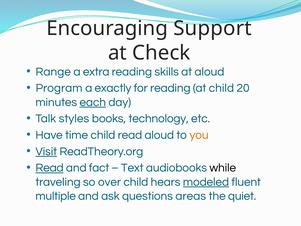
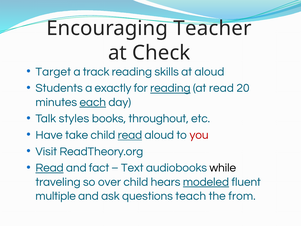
Support: Support -> Teacher (213, 28)
Range: Range -> Target (53, 72)
extra: extra -> track (96, 72)
Program: Program -> Students (59, 88)
reading underline: none -> present (170, 88)
at child: child -> read (221, 88)
technology: technology -> throughout (159, 118)
time: time -> take (77, 135)
read underline: none -> present (130, 135)
you colour: orange -> red (199, 135)
Visit underline: present -> none (46, 151)
areas: areas -> teach (191, 196)
quiet: quiet -> from (242, 196)
